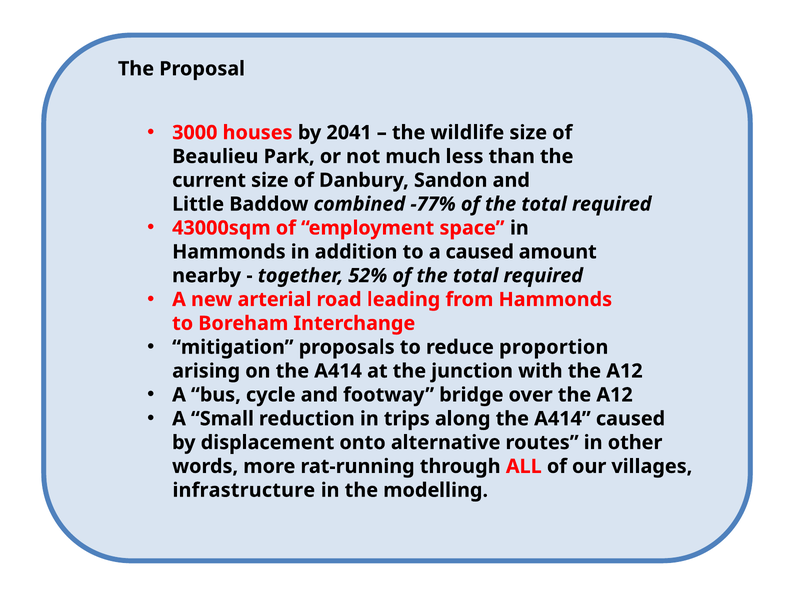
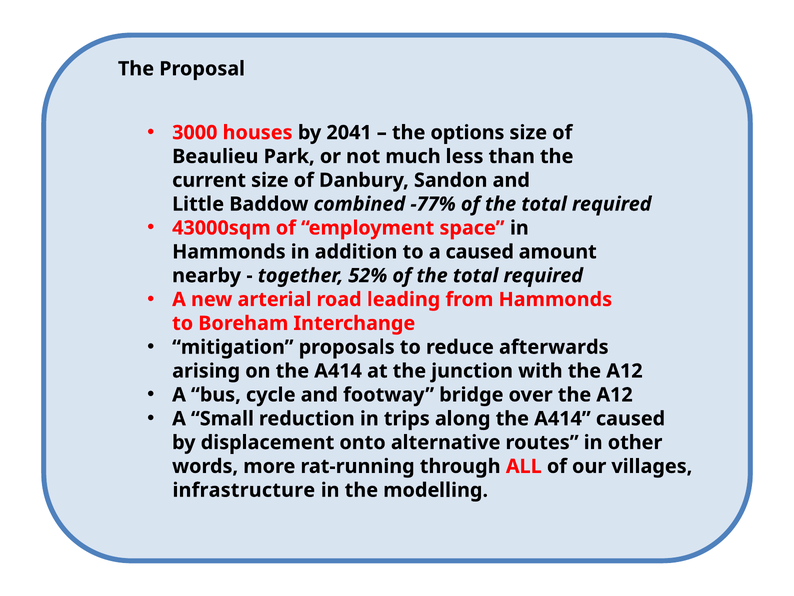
wildlife: wildlife -> options (467, 133)
proportion: proportion -> afterwards (554, 347)
